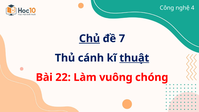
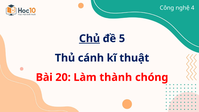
7: 7 -> 5 (122, 39)
thuật underline: present -> none (134, 58)
22: 22 -> 20 (63, 77)
vuông: vuông -> thành (116, 77)
